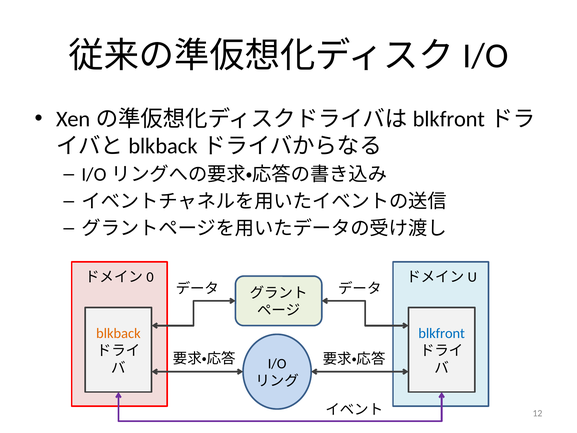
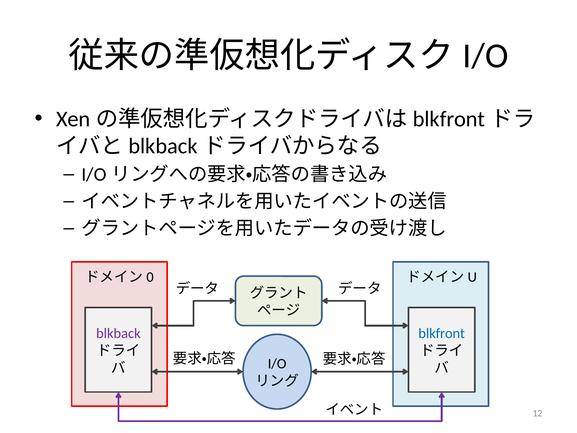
blkback colour: orange -> purple (118, 333)
